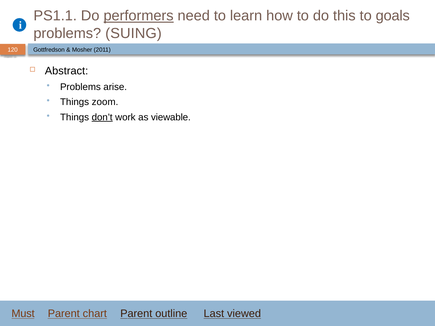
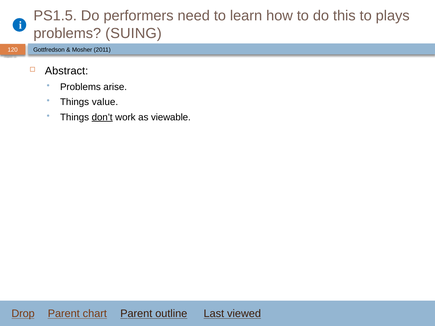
PS1.1: PS1.1 -> PS1.5 (55, 16)
performers underline: present -> none (139, 16)
goals: goals -> plays (393, 16)
zoom: zoom -> value (105, 102)
Must: Must -> Drop (23, 314)
